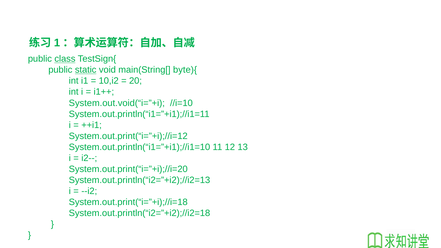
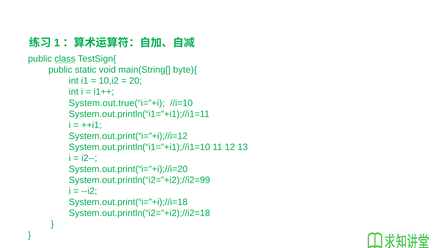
static underline: present -> none (86, 70)
System.out.void(“i=”+i: System.out.void(“i=”+i -> System.out.true(“i=”+i (117, 103)
System.out.println(“i2=”+i2);//i2=13: System.out.println(“i2=”+i2);//i2=13 -> System.out.println(“i2=”+i2);//i2=99 (139, 180)
